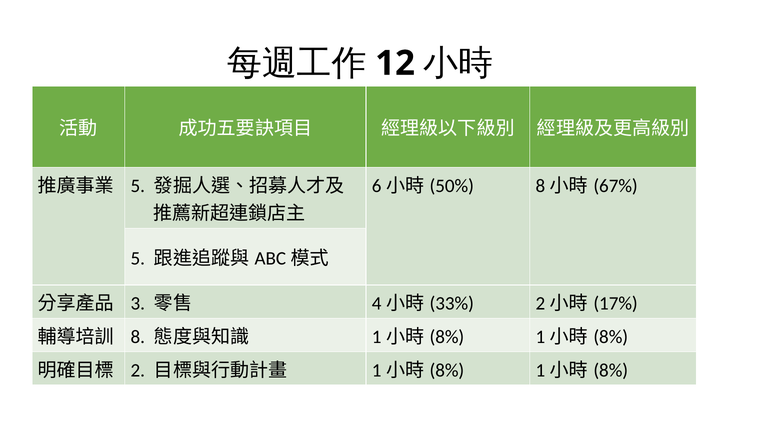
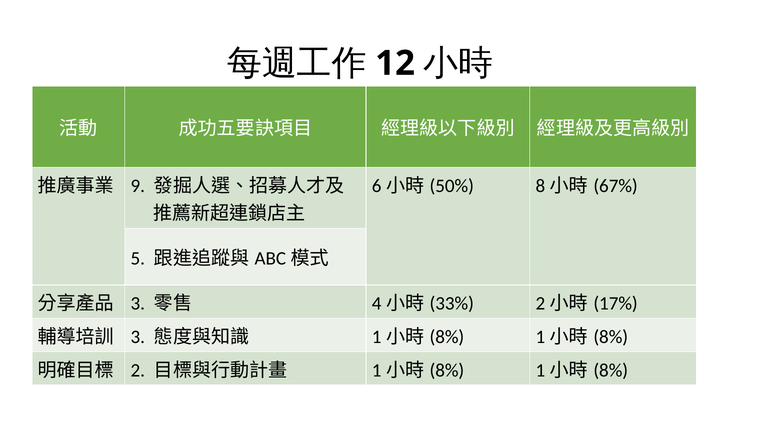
5: 5 -> 9 (138, 186)
8: 8 -> 3 (138, 337)
